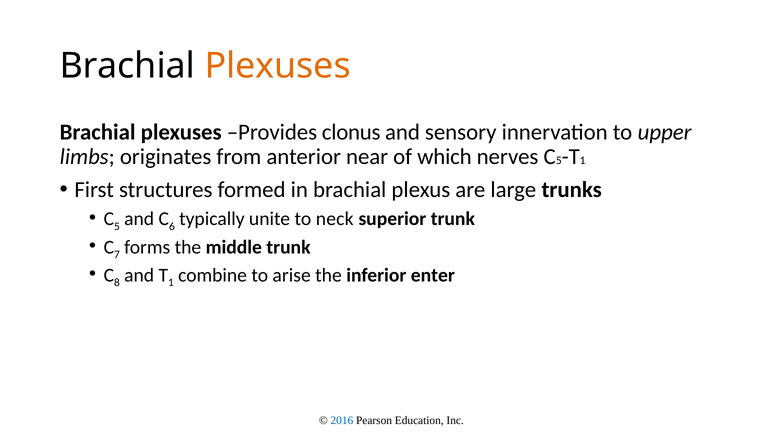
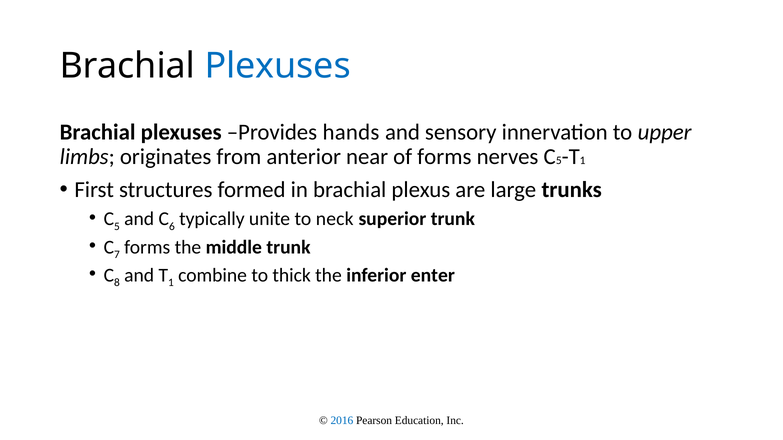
Plexuses colour: orange -> blue (278, 66)
clonus: clonus -> hands (351, 132)
of which: which -> forms (444, 157)
arise: arise -> thick (292, 275)
